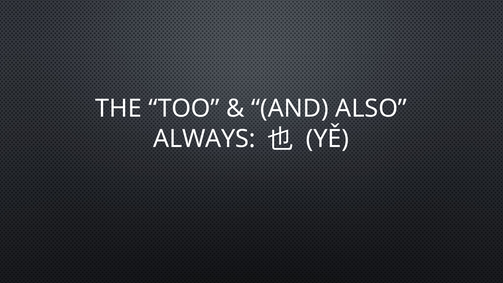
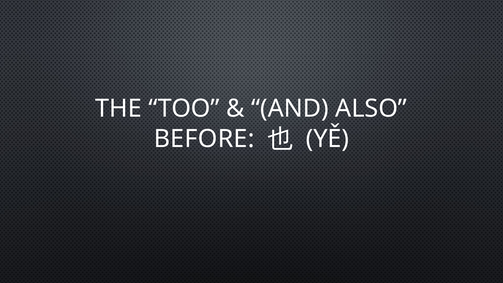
ALWAYS: ALWAYS -> BEFORE (204, 139)
